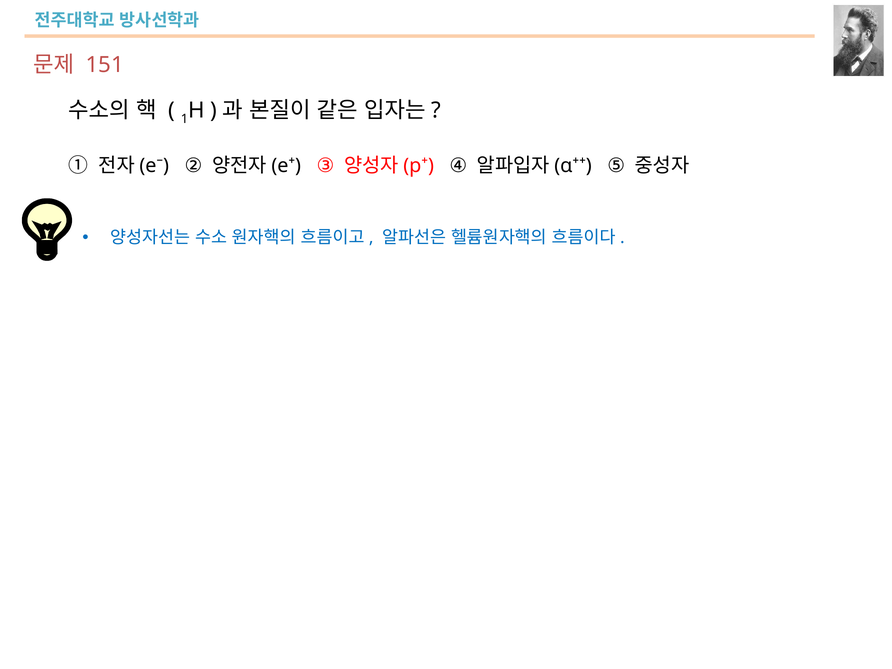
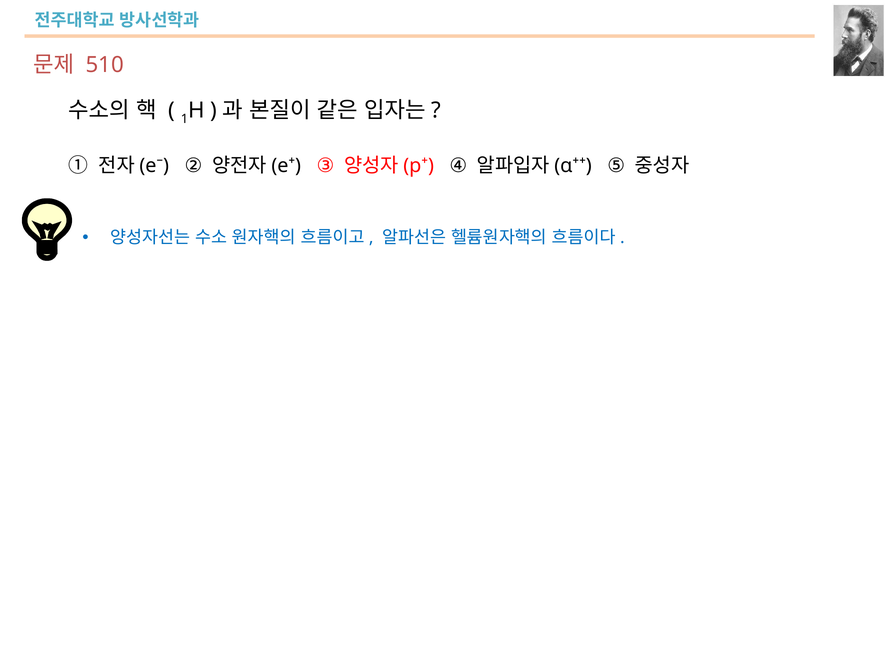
151: 151 -> 510 (105, 65)
